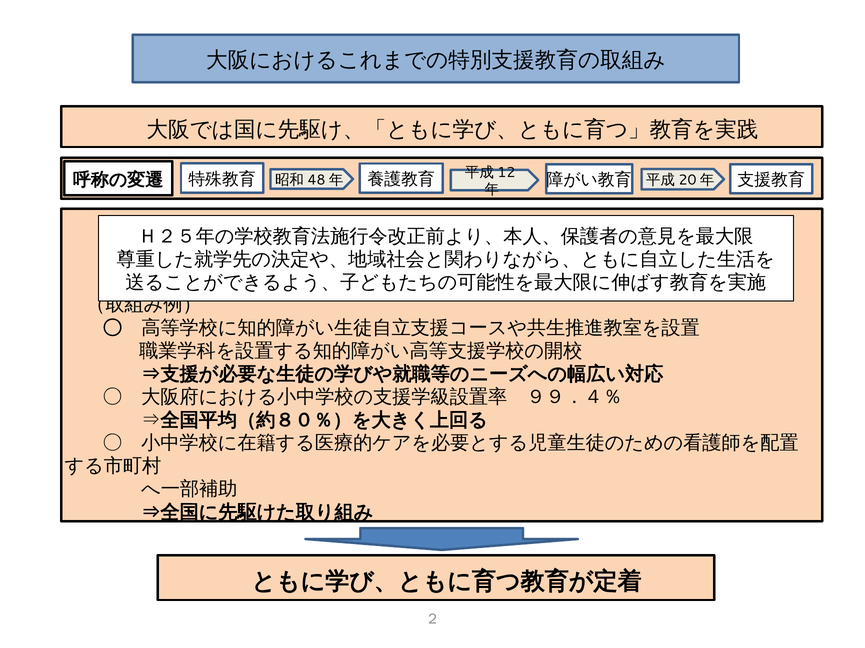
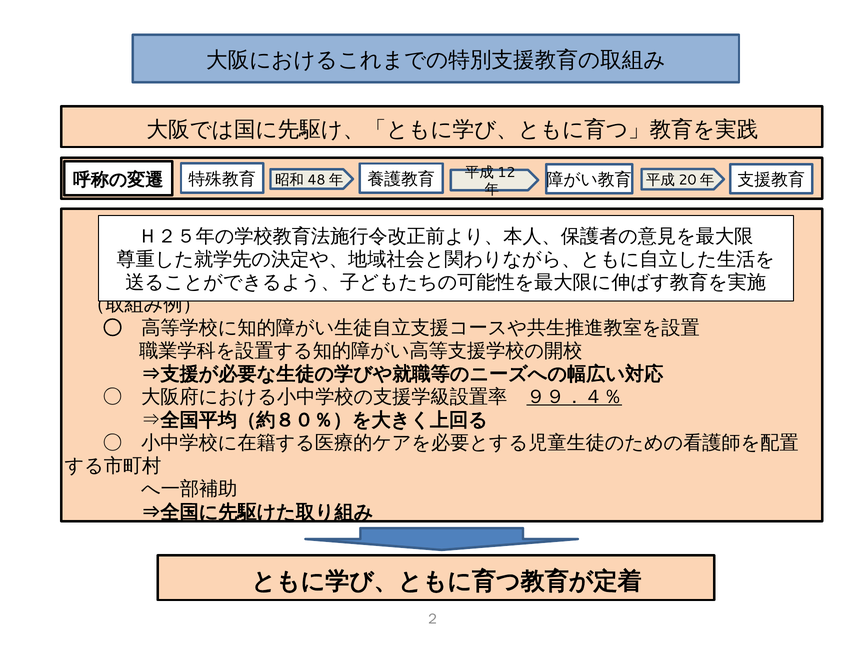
９９．４％ underline: none -> present (574, 397)
